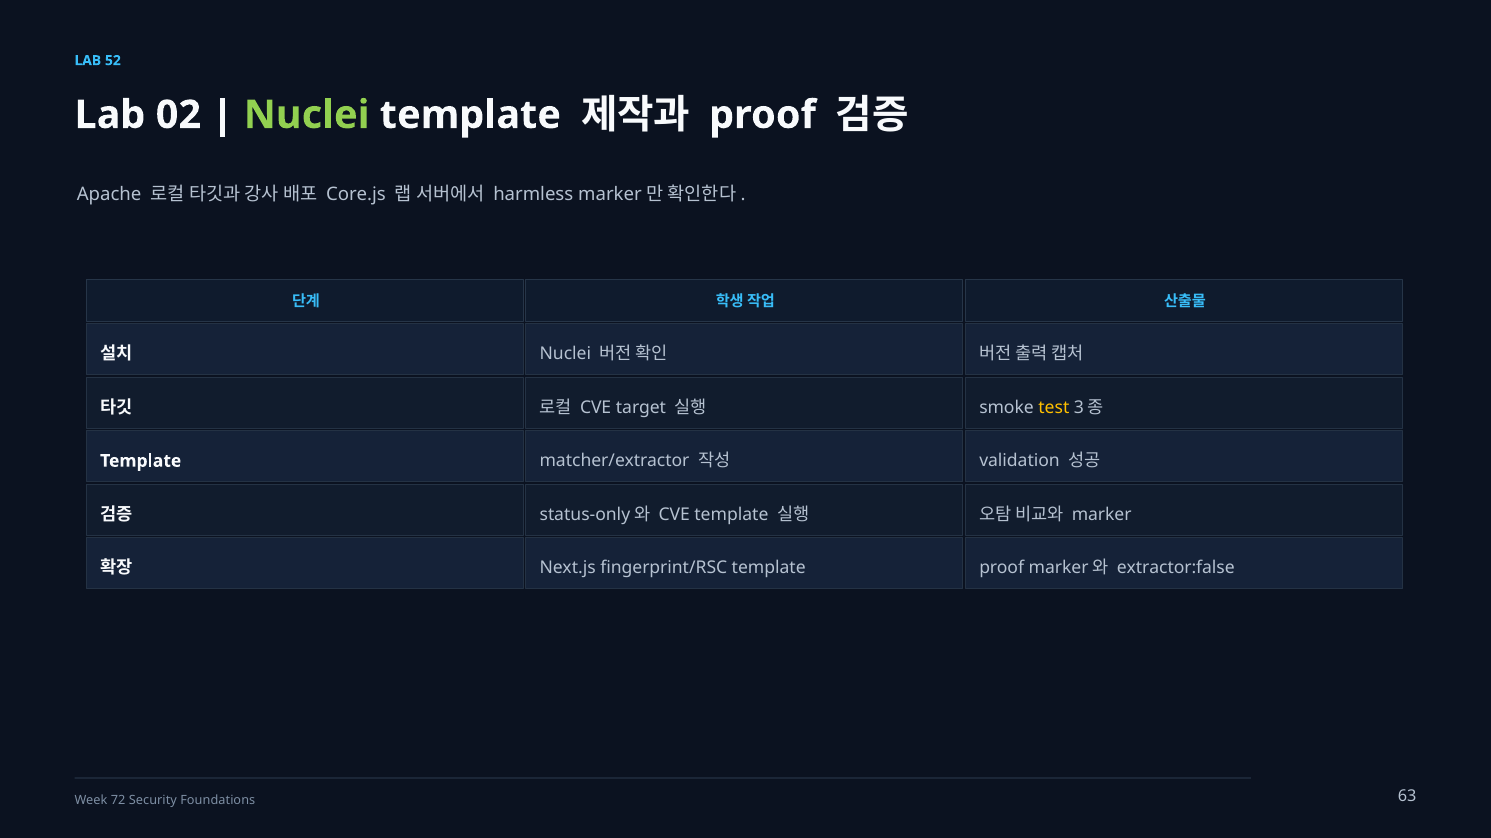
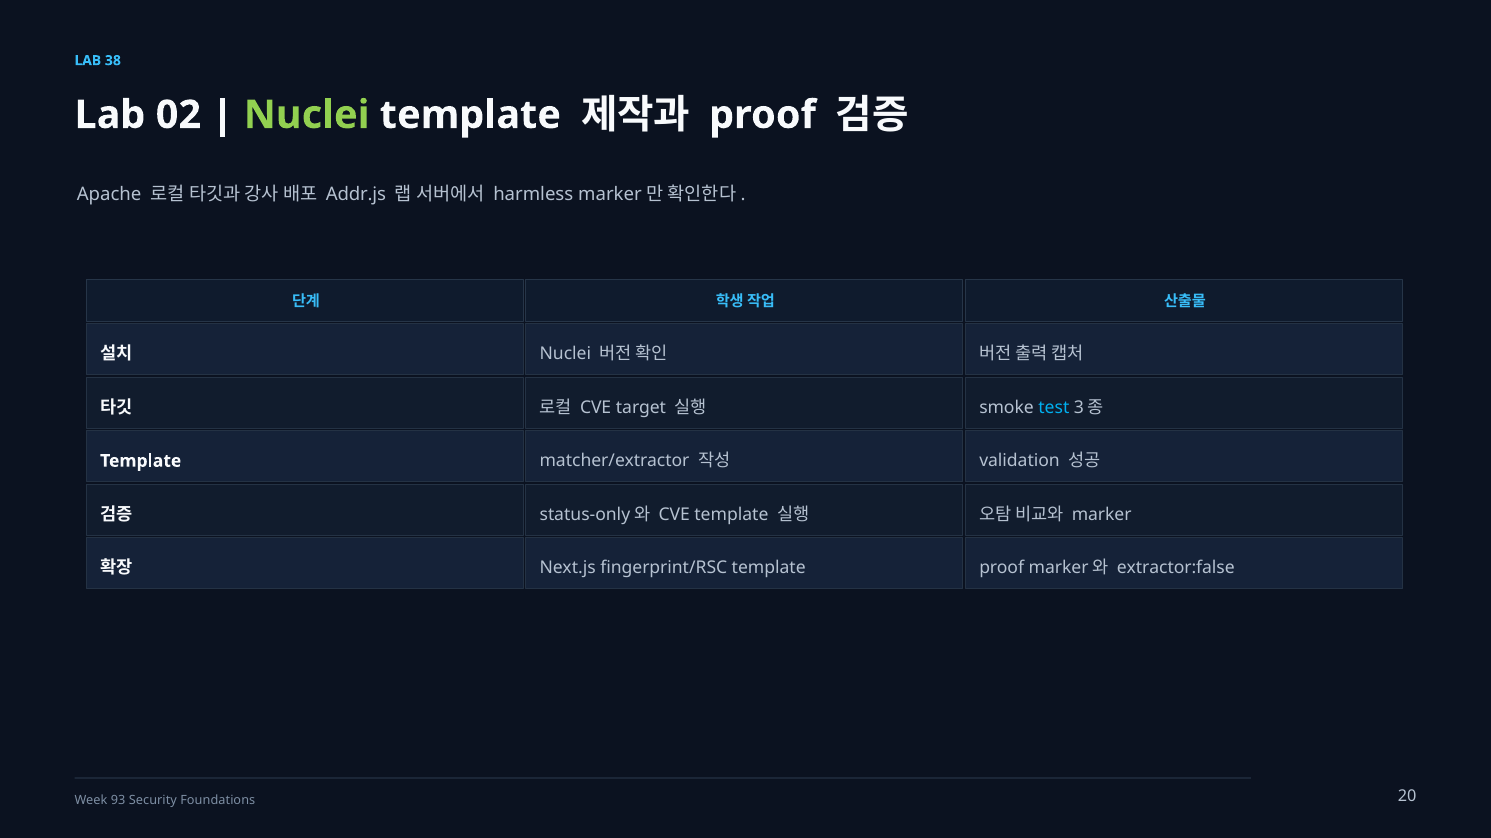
52: 52 -> 38 (113, 61)
Core.js: Core.js -> Addr.js (356, 194)
test colour: yellow -> light blue (1054, 408)
72: 72 -> 93 (118, 801)
63: 63 -> 20 (1407, 797)
